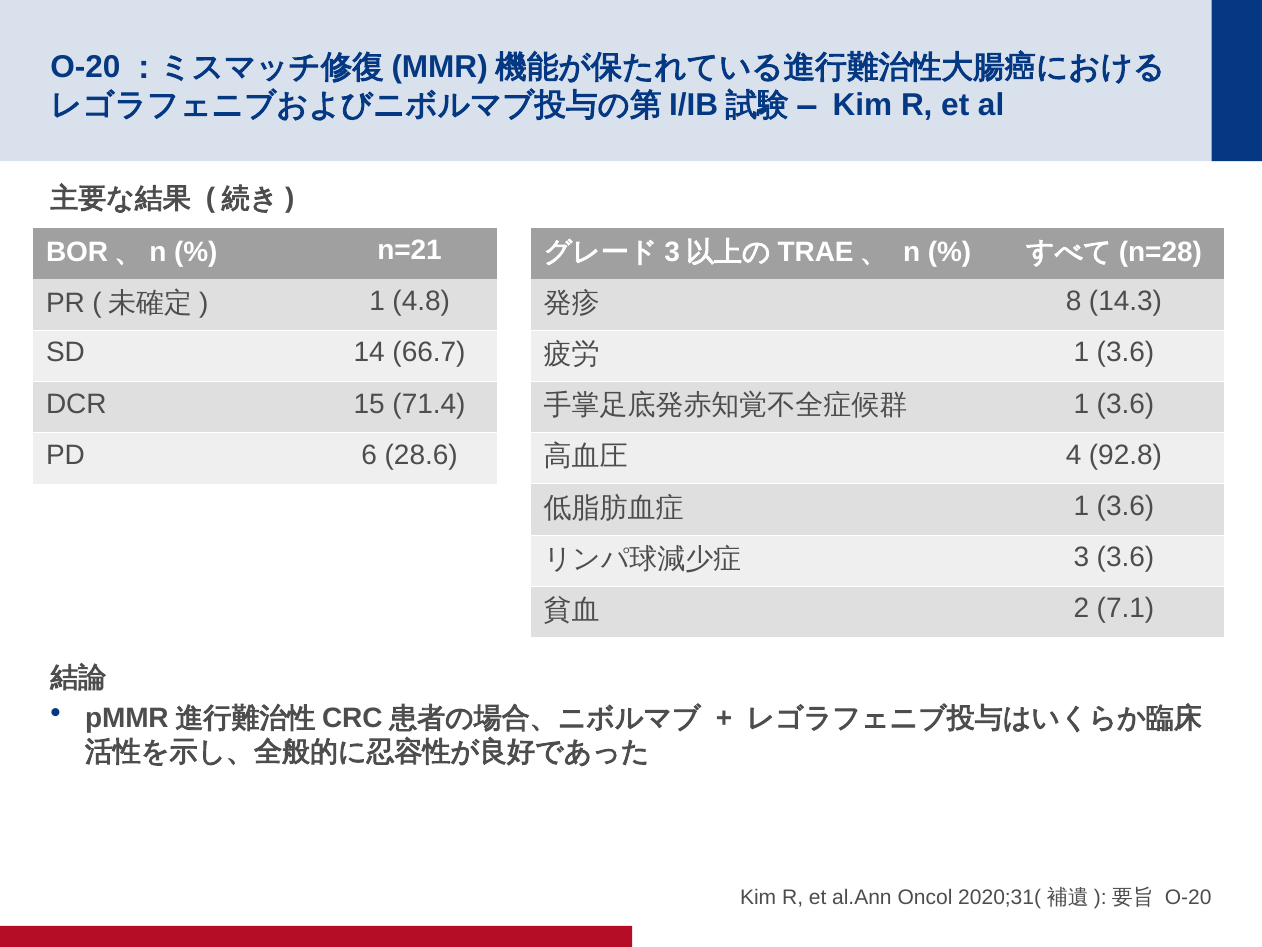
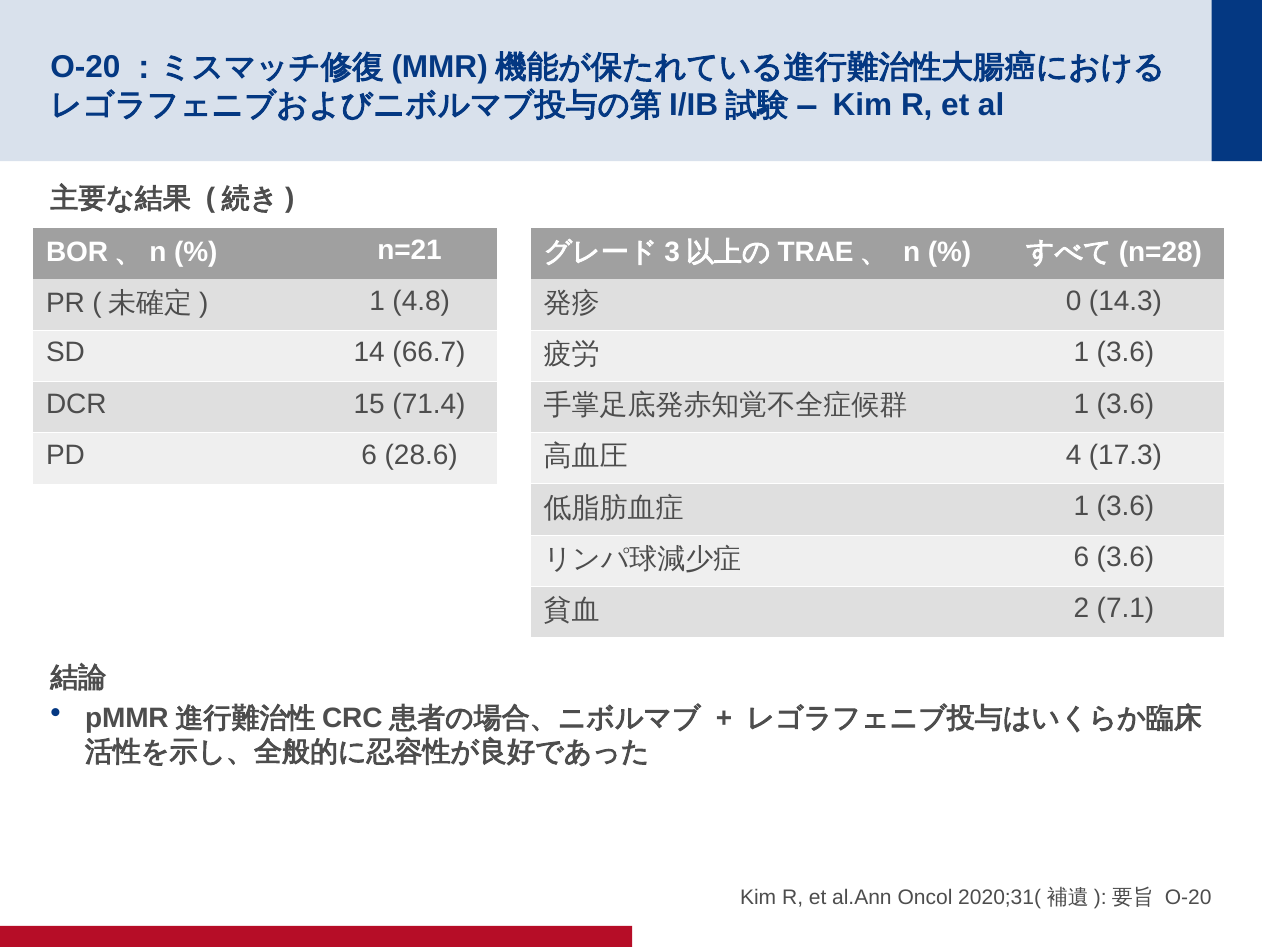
8: 8 -> 0 (1074, 301)
92.8: 92.8 -> 17.3 (1125, 455)
3: 3 -> 6 (1081, 557)
